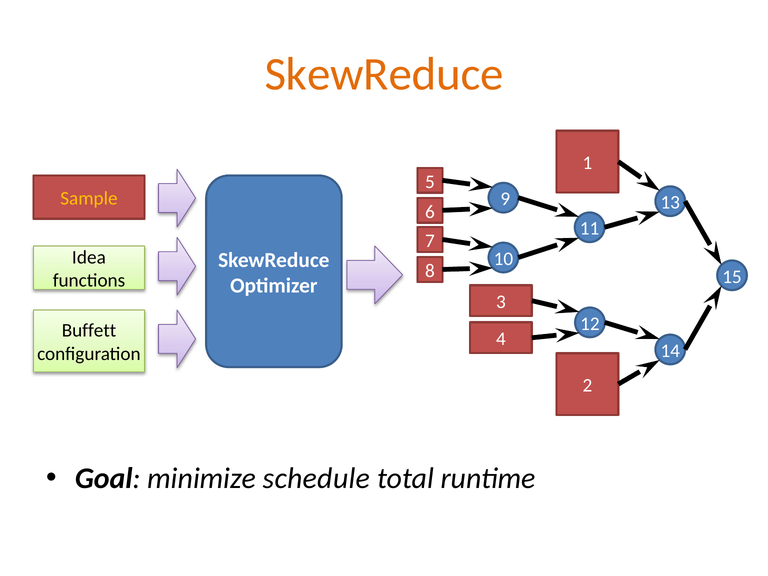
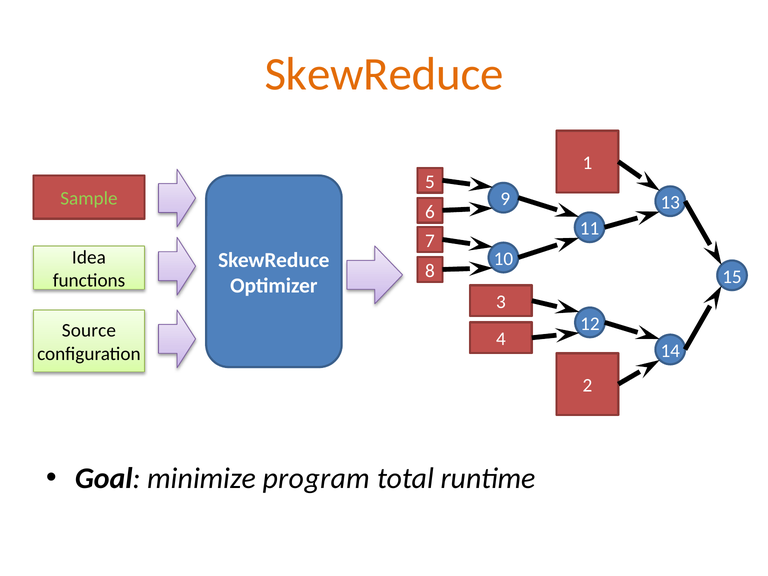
Sample colour: yellow -> light green (89, 199)
Buffett: Buffett -> Source (89, 331)
schedule: schedule -> program (316, 478)
